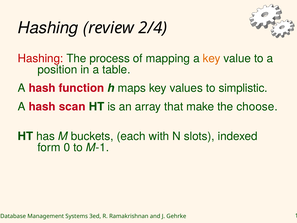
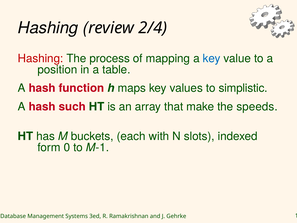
key colour: orange -> blue (212, 58)
scan: scan -> such (72, 107)
choose: choose -> speeds (257, 107)
